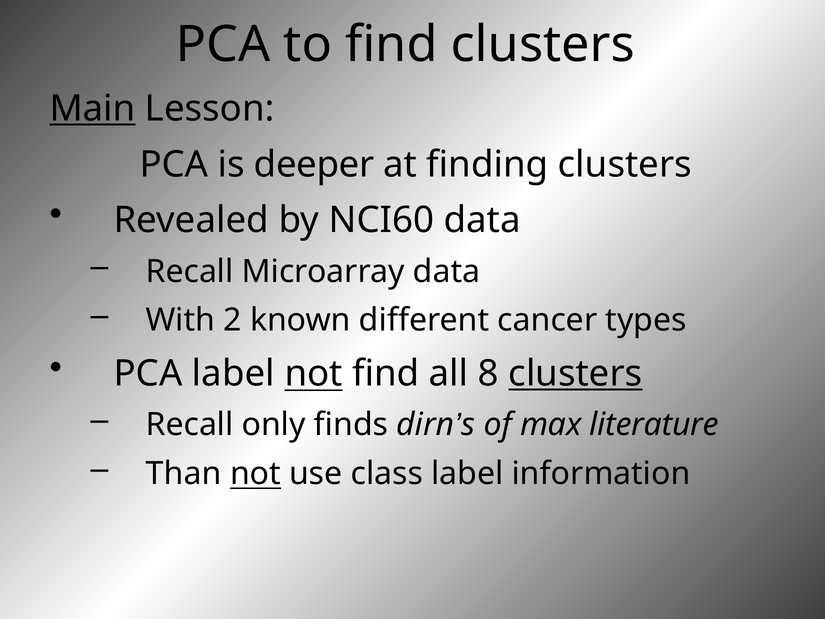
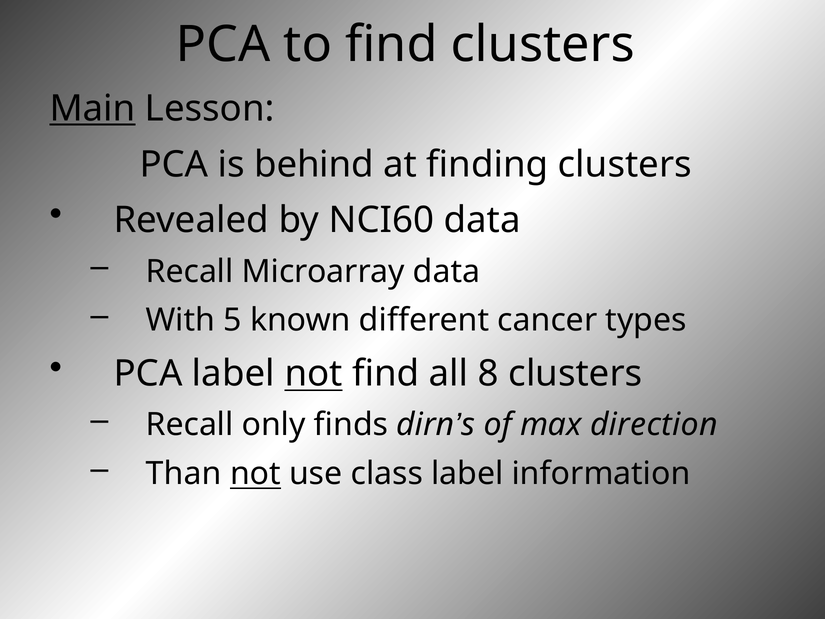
deeper: deeper -> behind (314, 164)
2: 2 -> 5 (233, 320)
clusters underline: present -> none (575, 373)
literature: literature -> direction (654, 425)
